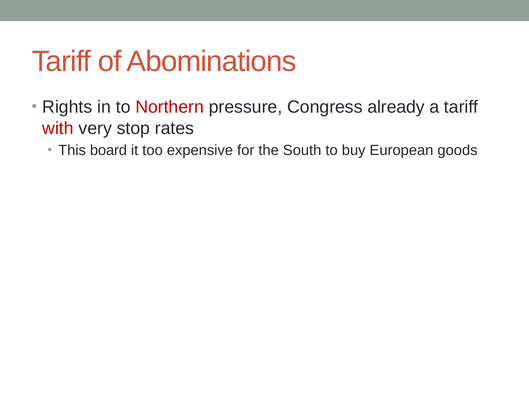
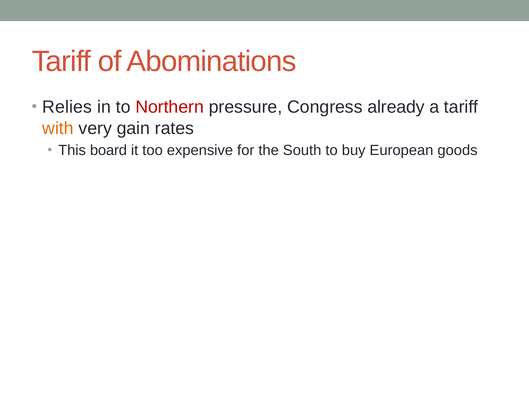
Rights: Rights -> Relies (67, 107)
with colour: red -> orange (58, 128)
stop: stop -> gain (133, 128)
